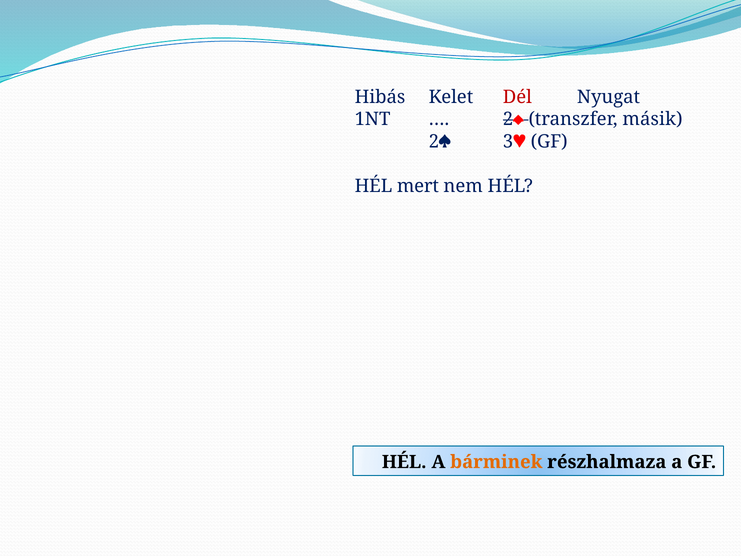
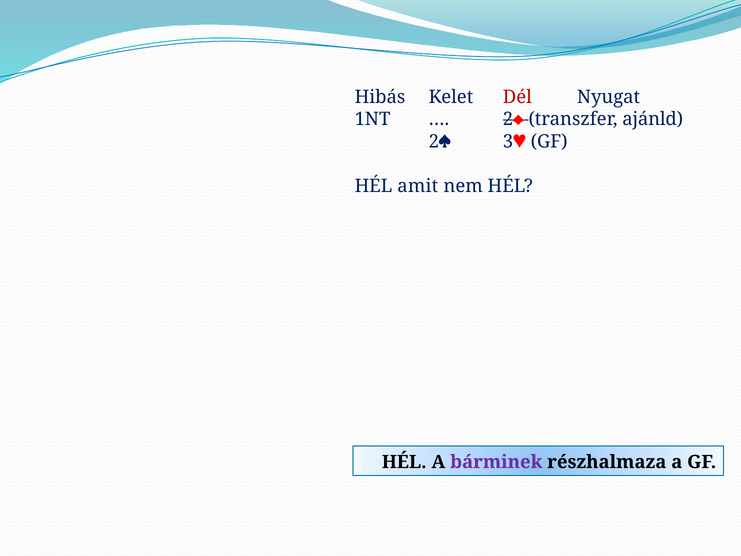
másik: másik -> ajánld (653, 119)
mert: mert -> amit (418, 186)
bárminek colour: orange -> purple (496, 462)
